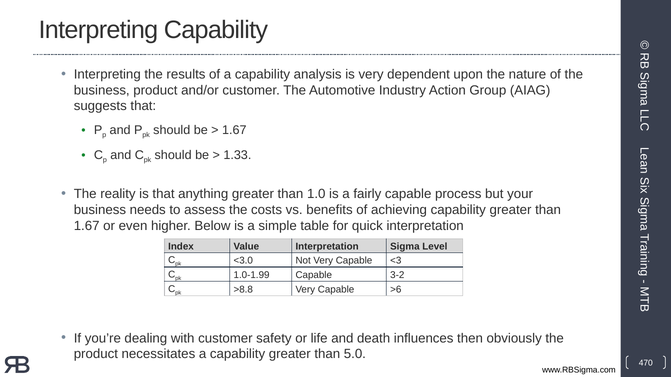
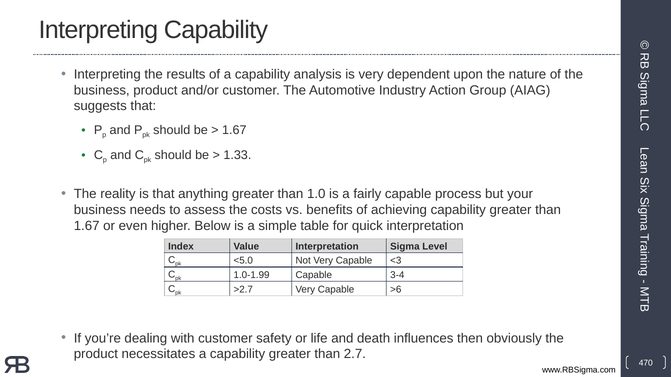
<3.0: <3.0 -> <5.0 (243, 261)
3-2: 3-2 -> 3-4 (397, 275)
>8.8: >8.8 -> >2.7 (243, 290)
5.0: 5.0 -> 2.7 (355, 354)
